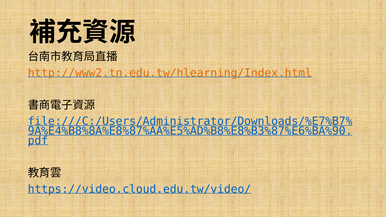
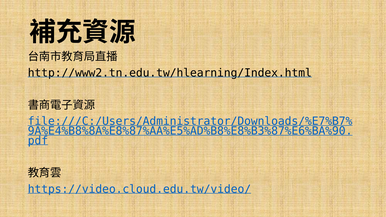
http://www2.tn.edu.tw/hlearning/Index.html colour: orange -> black (170, 73)
